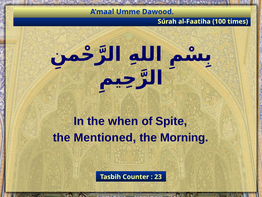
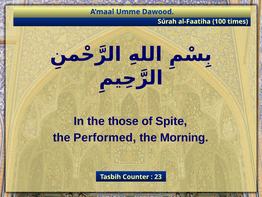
when: when -> those (123, 121)
Mentioned: Mentioned -> Performed (105, 137)
